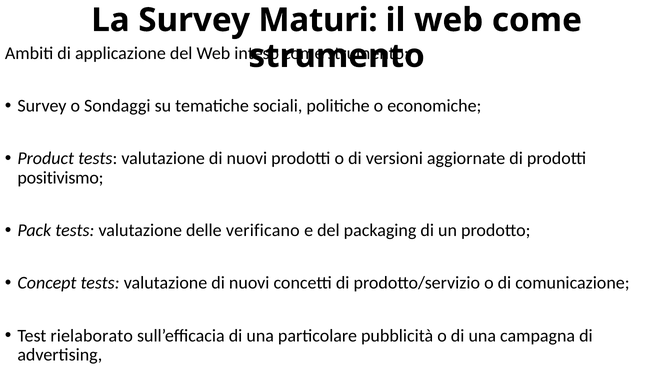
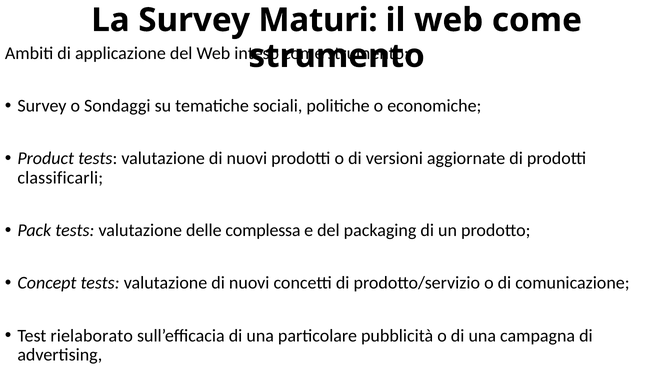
positivismo: positivismo -> classificarli (60, 178)
verificano: verificano -> complessa (263, 231)
